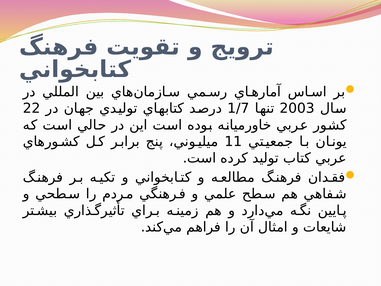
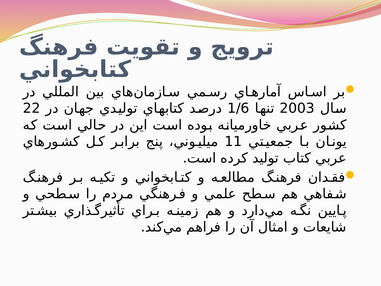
1/7: 1/7 -> 1/6 (238, 108)
